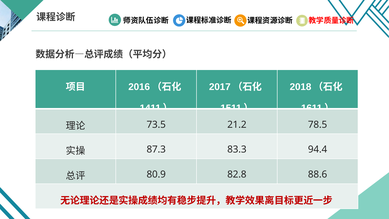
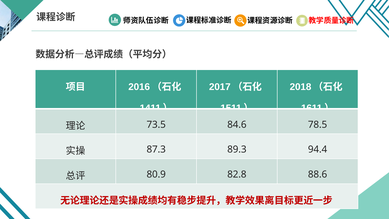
21.2: 21.2 -> 84.6 (237, 124)
83.3: 83.3 -> 89.3 (237, 149)
